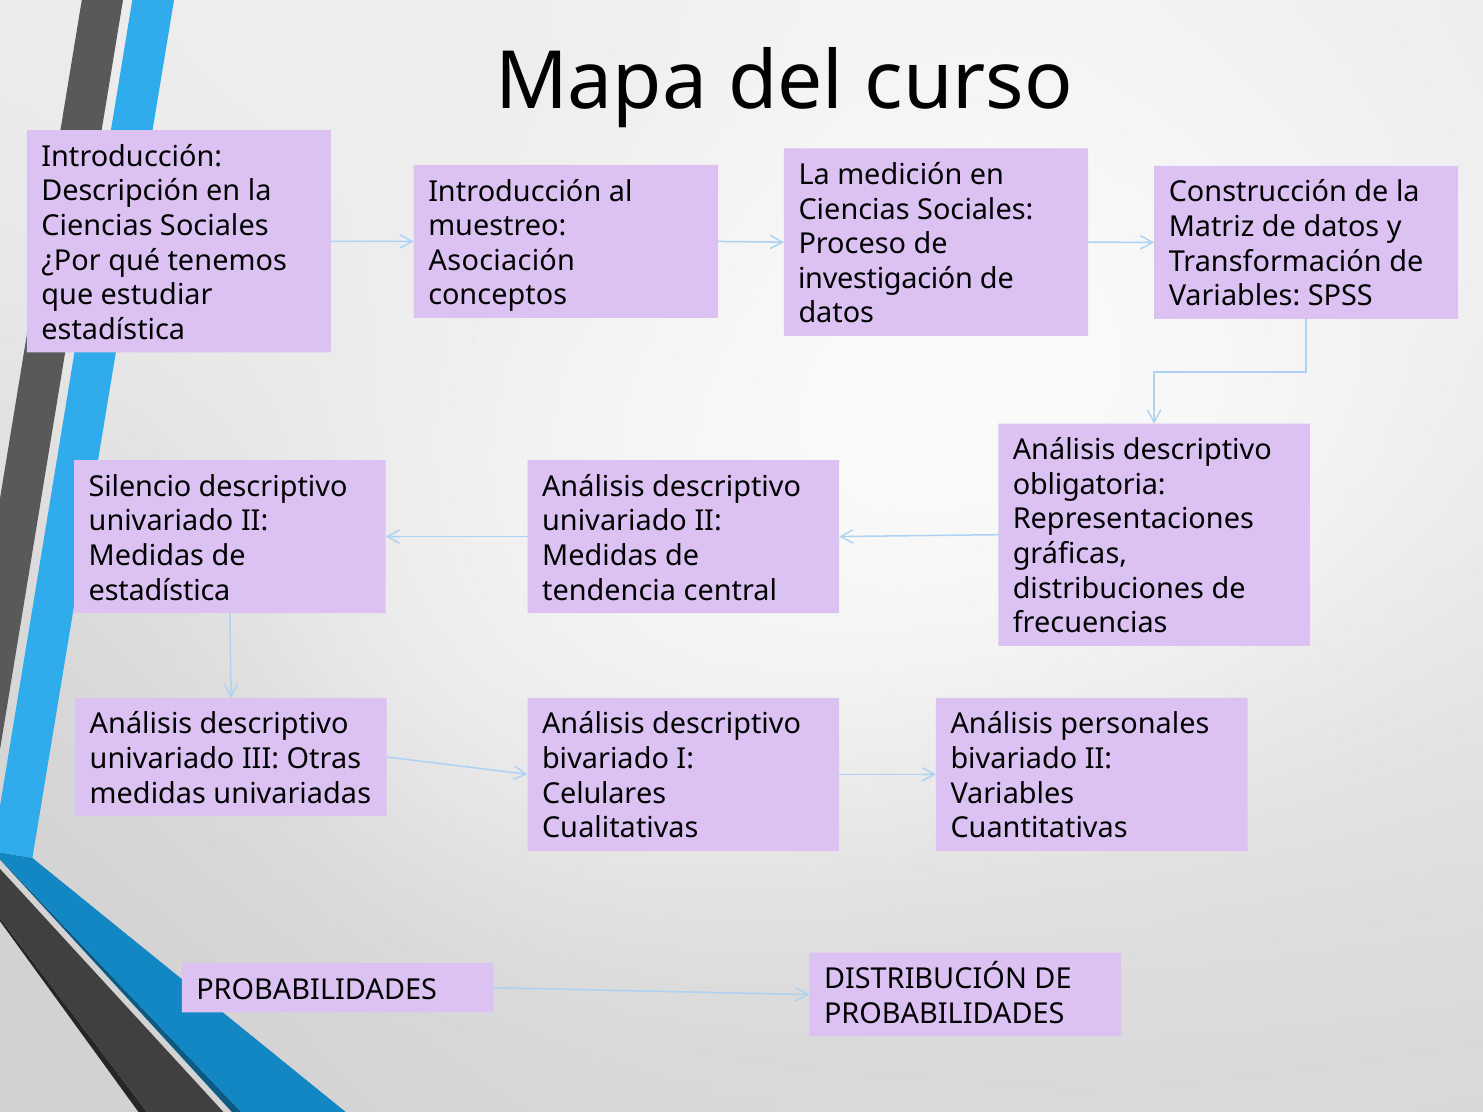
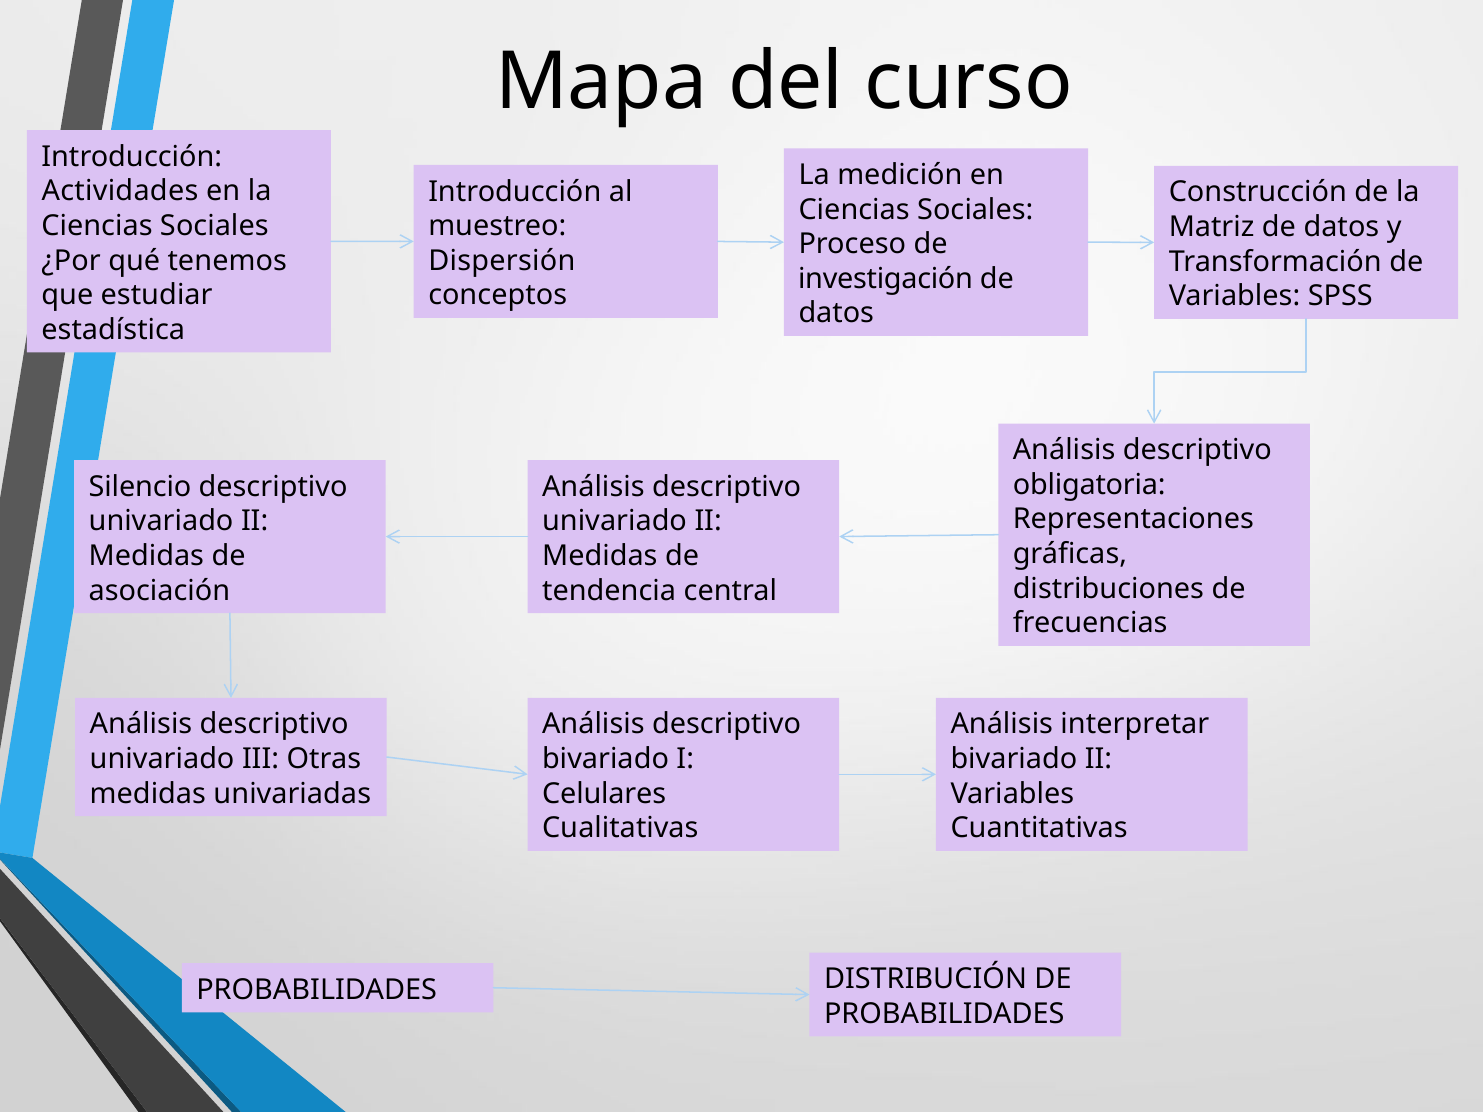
Descripción: Descripción -> Actividades (120, 192)
Asociación: Asociación -> Dispersión (502, 261)
estadística: estadística -> asociación (159, 591)
personales: personales -> interpretar (1135, 725)
